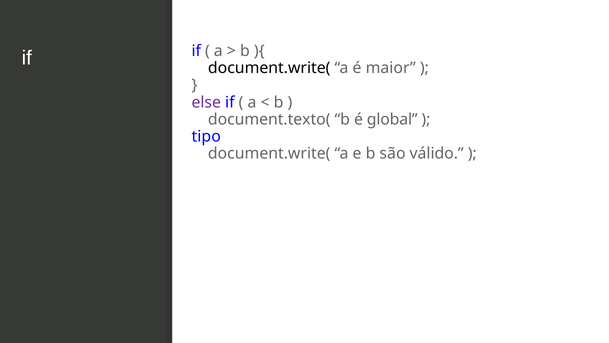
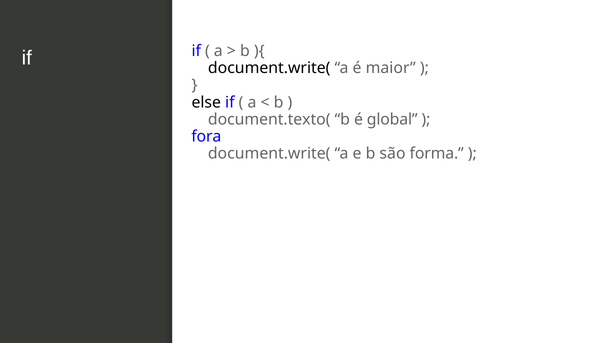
else colour: purple -> black (206, 102)
tipo: tipo -> fora (206, 136)
válido: válido -> forma (437, 154)
